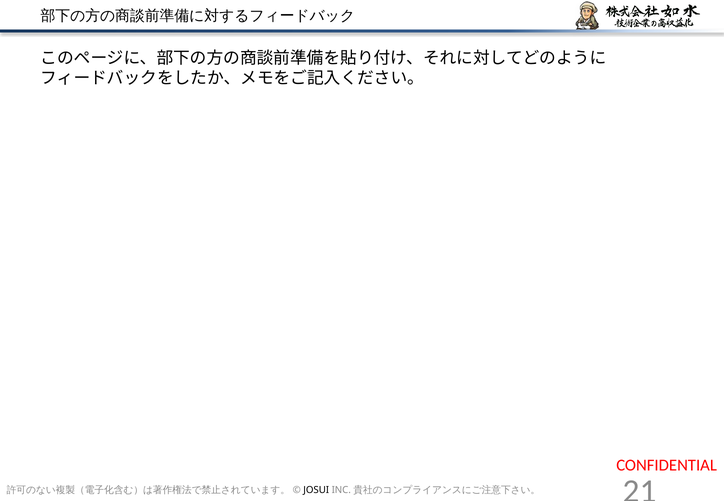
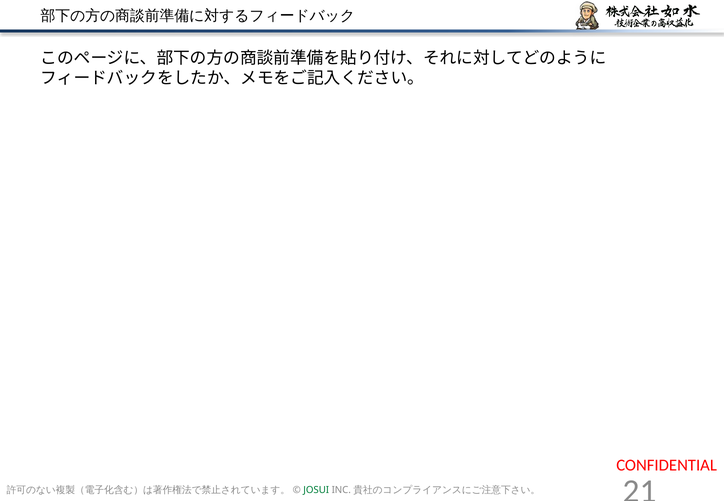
JOSUI colour: black -> green (316, 490)
